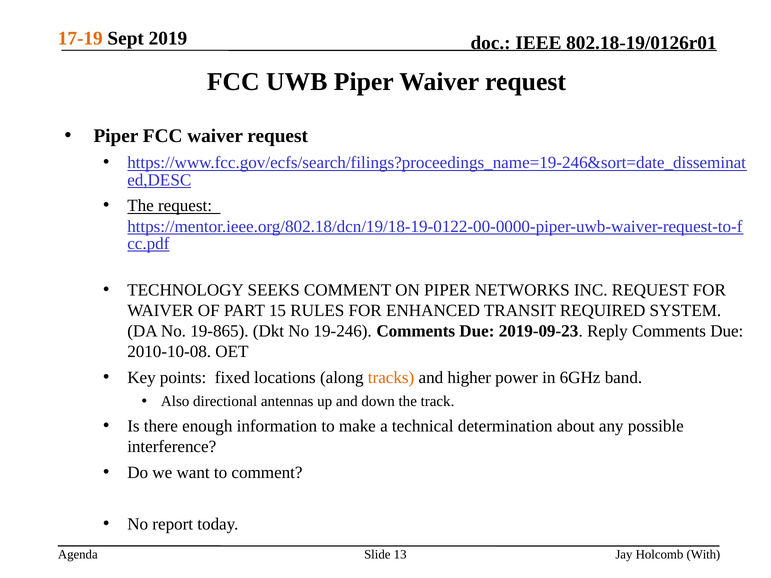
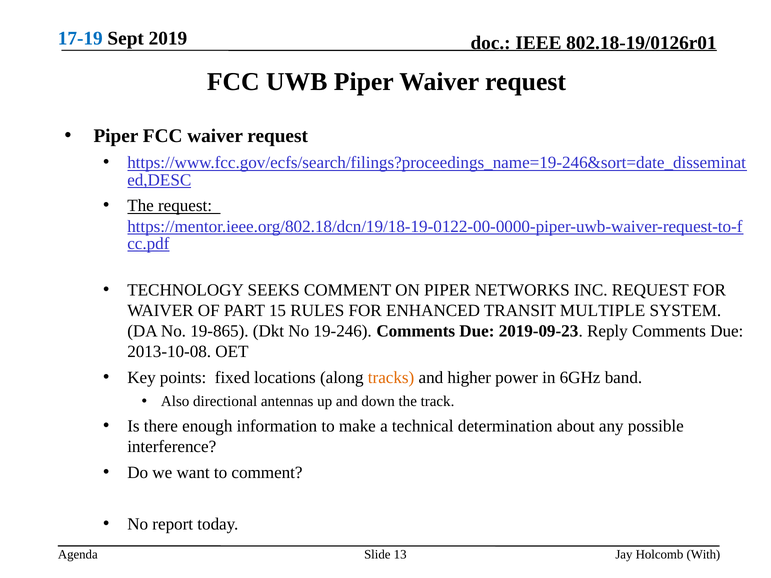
17-19 colour: orange -> blue (80, 38)
REQUIRED: REQUIRED -> MULTIPLE (603, 311)
2010-10-08: 2010-10-08 -> 2013-10-08 (169, 352)
